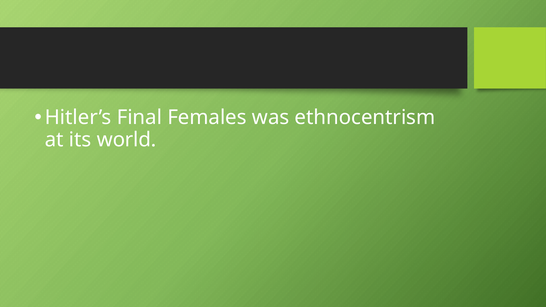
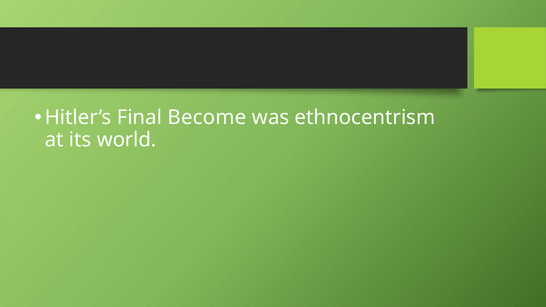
Females: Females -> Become (207, 118)
